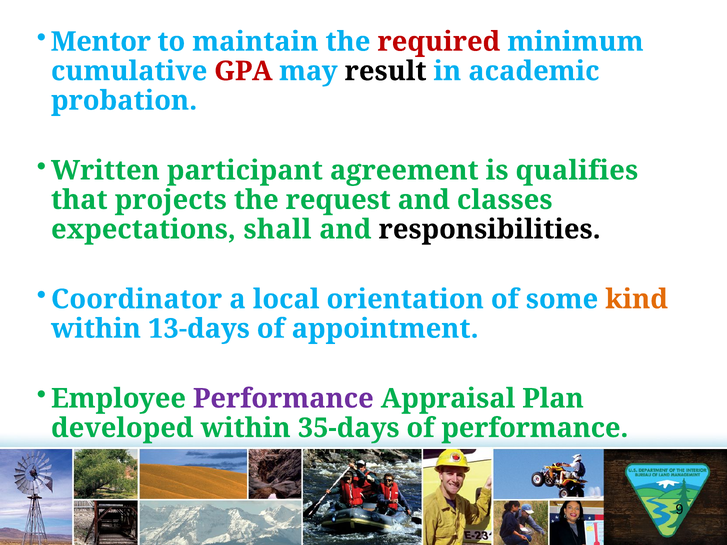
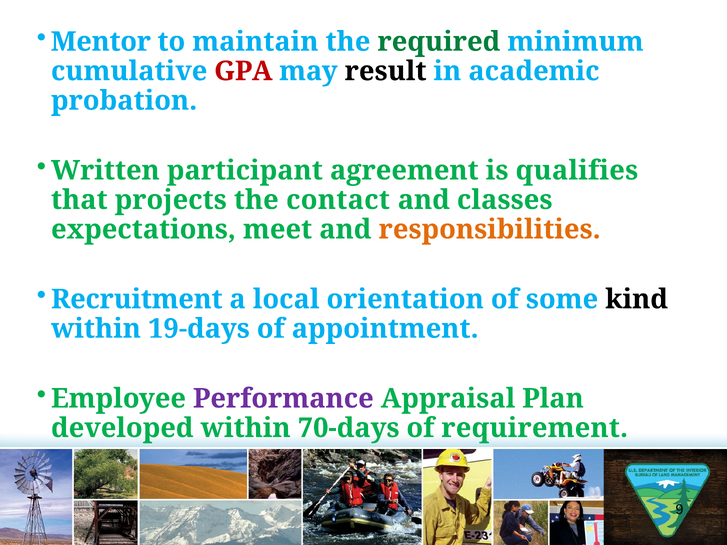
required colour: red -> green (439, 42)
request: request -> contact (338, 200)
shall: shall -> meet (278, 230)
responsibilities colour: black -> orange (490, 230)
Coordinator: Coordinator -> Recruitment (137, 299)
kind colour: orange -> black (637, 299)
13-days: 13-days -> 19-days (199, 329)
35-days: 35-days -> 70-days (349, 428)
of performance: performance -> requirement (535, 428)
